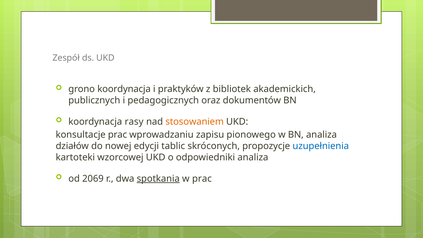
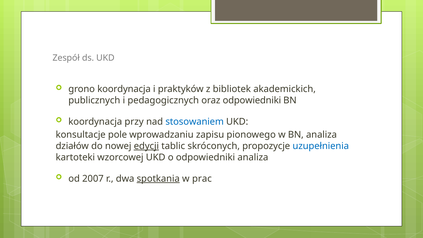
oraz dokumentów: dokumentów -> odpowiedniki (252, 100)
rasy: rasy -> przy (134, 122)
stosowaniem colour: orange -> blue (195, 122)
konsultacje prac: prac -> pole (118, 135)
edycji underline: none -> present (146, 146)
2069: 2069 -> 2007 (93, 179)
